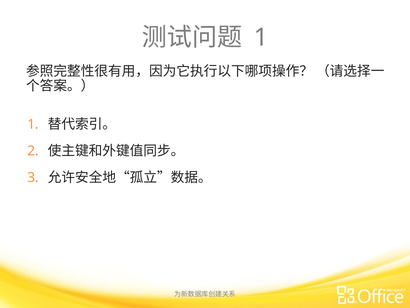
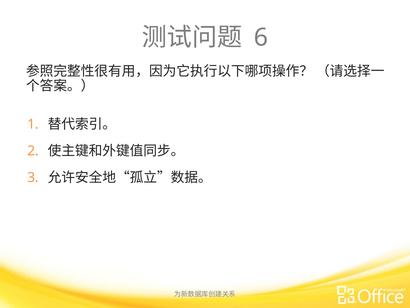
1: 1 -> 6 (261, 38)
